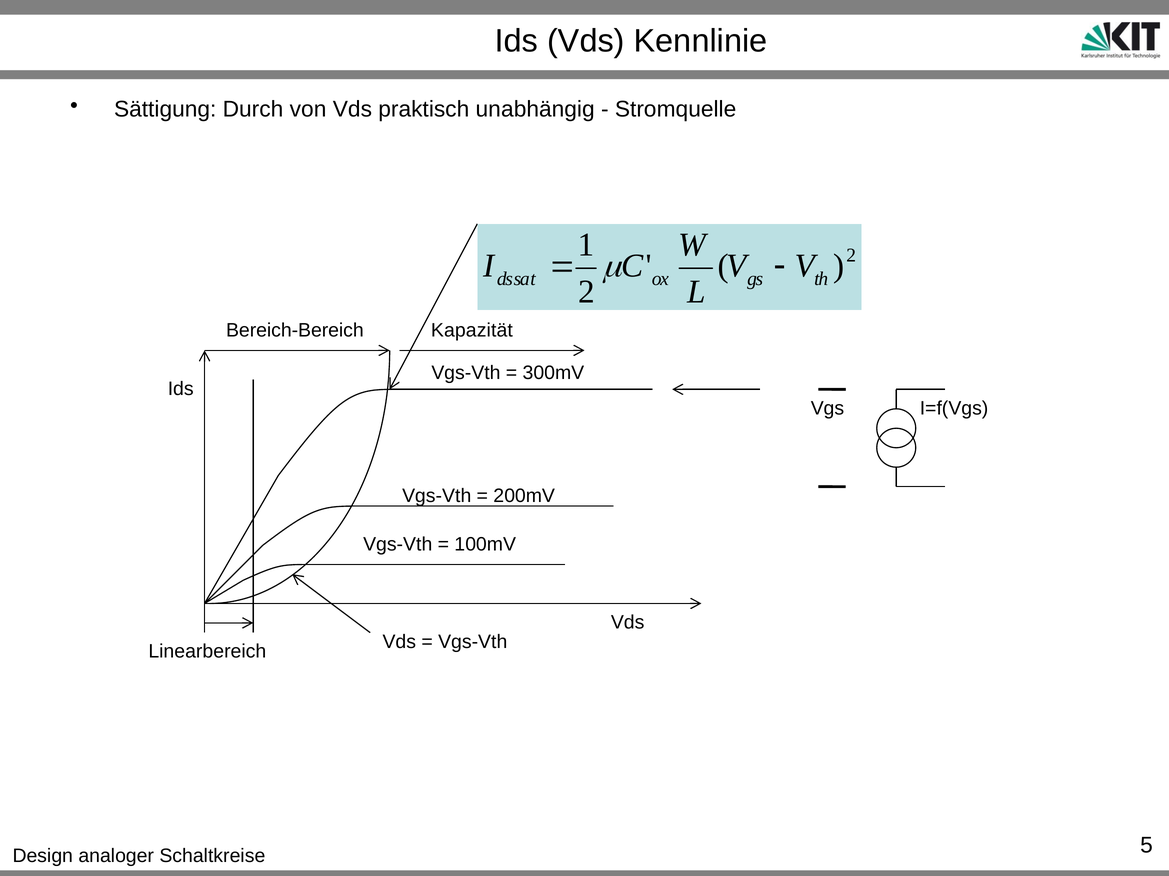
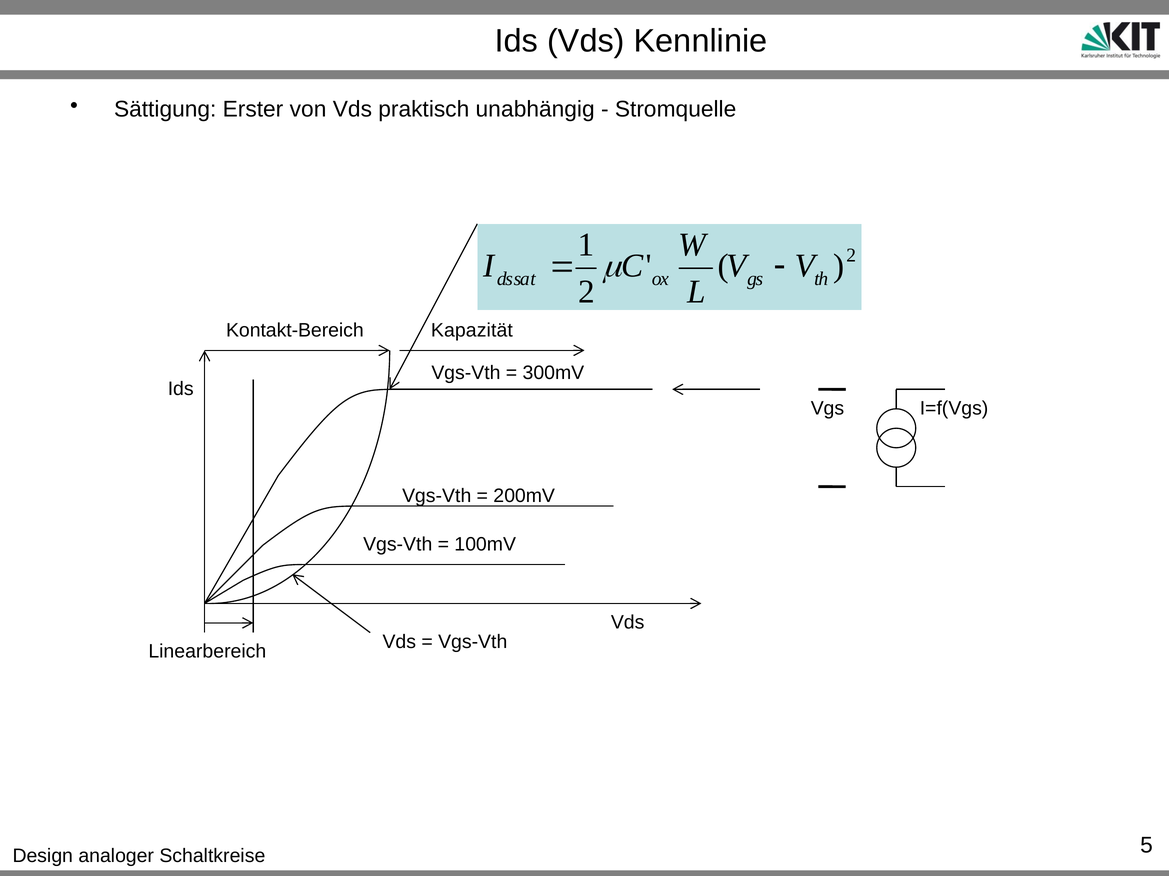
Durch: Durch -> Erster (253, 110)
Bereich-Bereich: Bereich-Bereich -> Kontakt-Bereich (295, 330)
